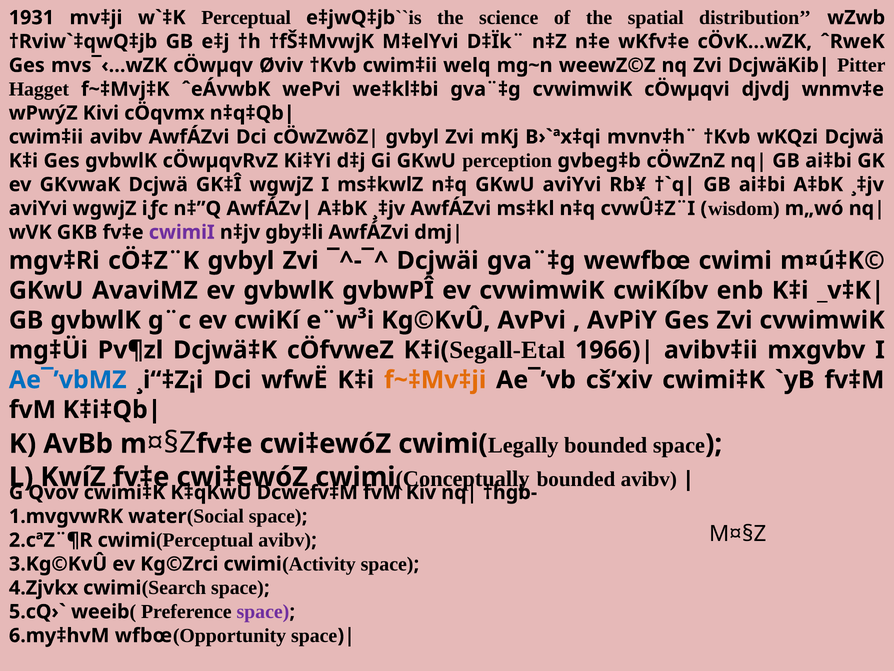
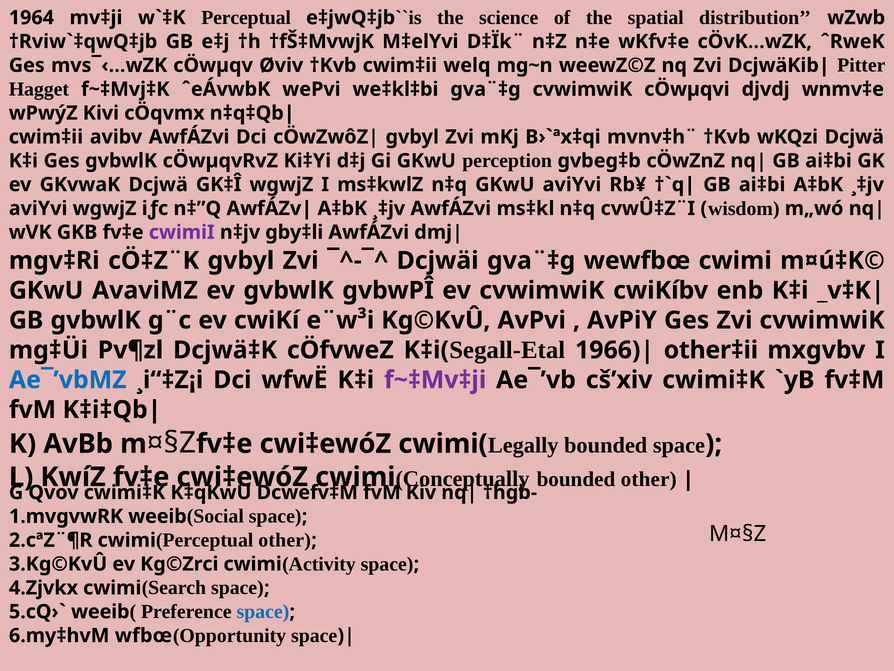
1931: 1931 -> 1964 (31, 18)
avibv‡ii: avibv‡ii -> other‡ii (711, 350)
f~‡Mv‡ji colour: orange -> purple (435, 380)
bounded avibv: avibv -> other (649, 479)
water: water -> weeib (157, 516)
avibv: avibv -> other (285, 540)
space colour: purple -> blue (263, 611)
